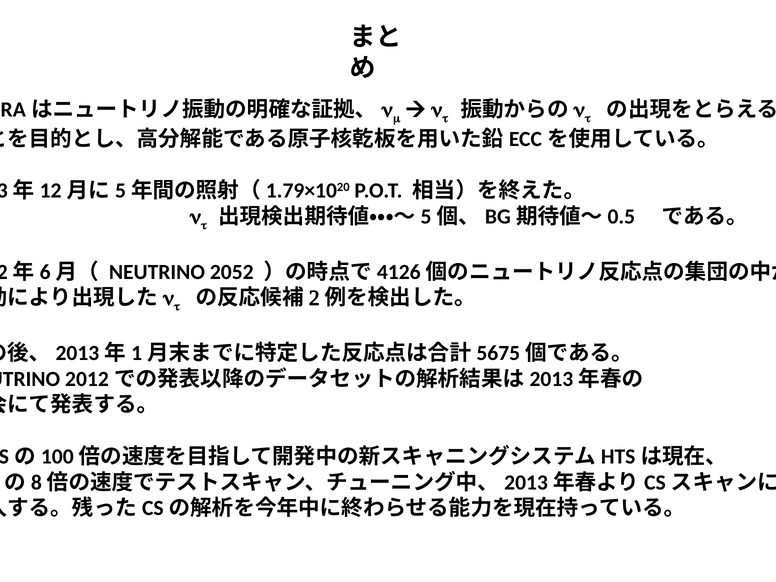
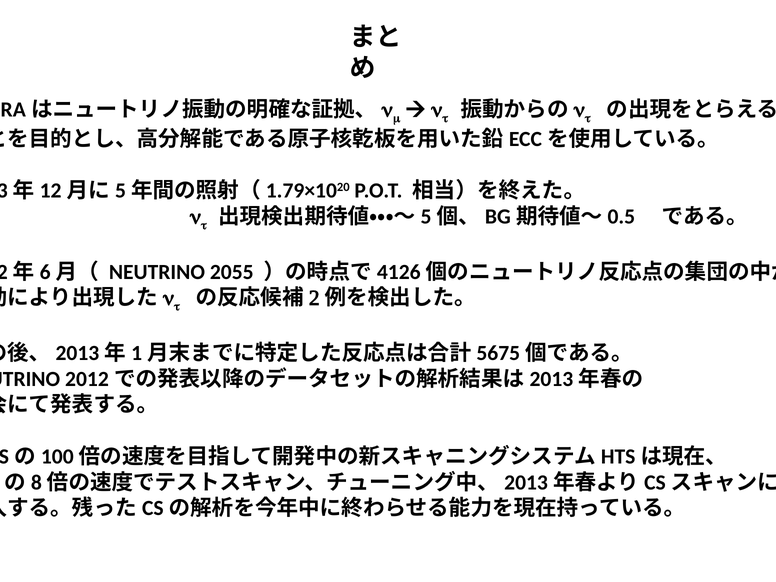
2052: 2052 -> 2055 (232, 272)
